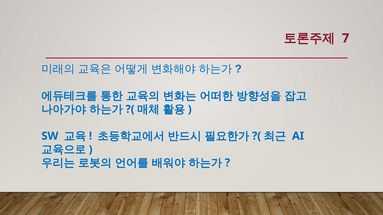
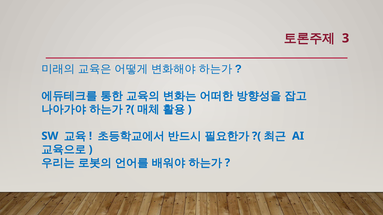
7: 7 -> 3 (346, 38)
